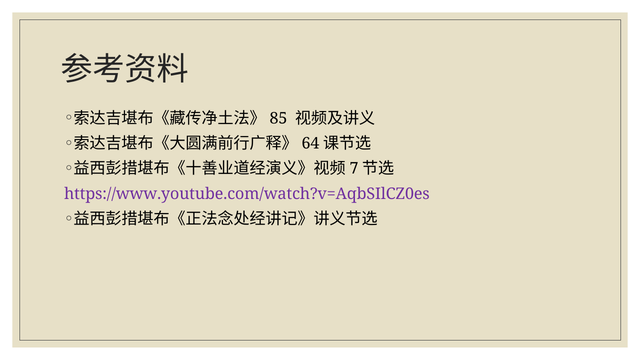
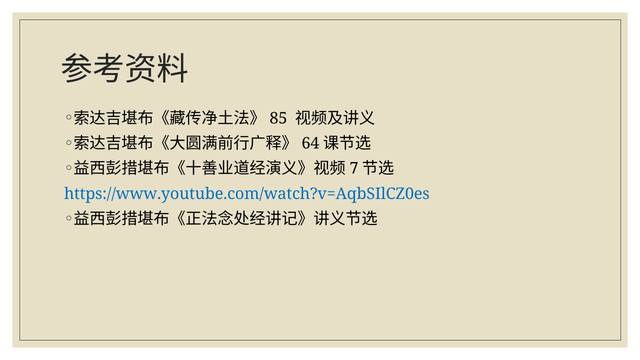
https://www.youtube.com/watch?v=AqbSIlCZ0es colour: purple -> blue (247, 194)
